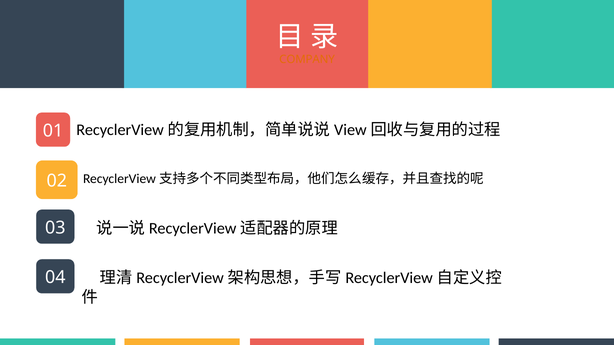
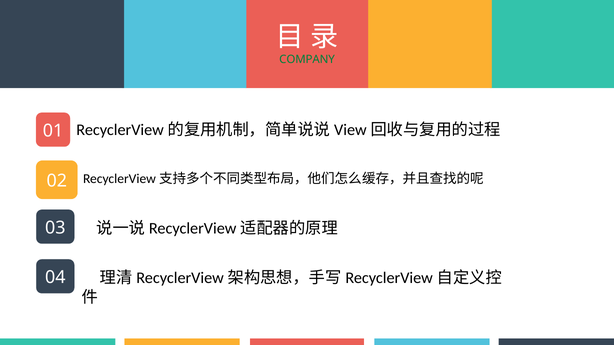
COMPANY colour: orange -> green (307, 60)
